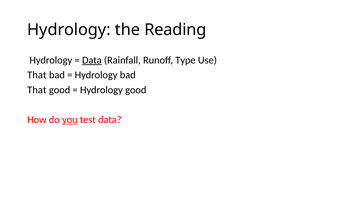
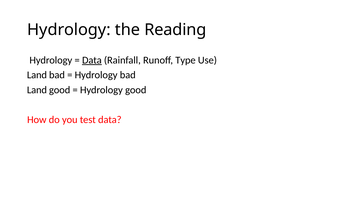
That: That -> Land (37, 75)
That: That -> Land (37, 90)
you underline: present -> none (70, 120)
